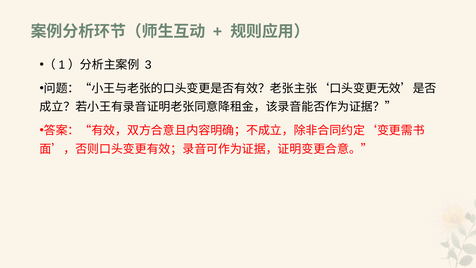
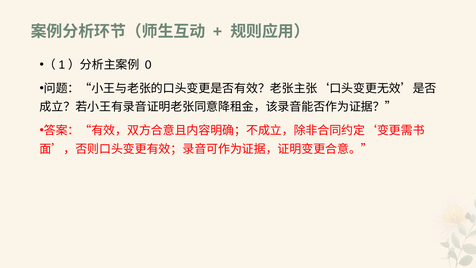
3: 3 -> 0 (148, 65)
